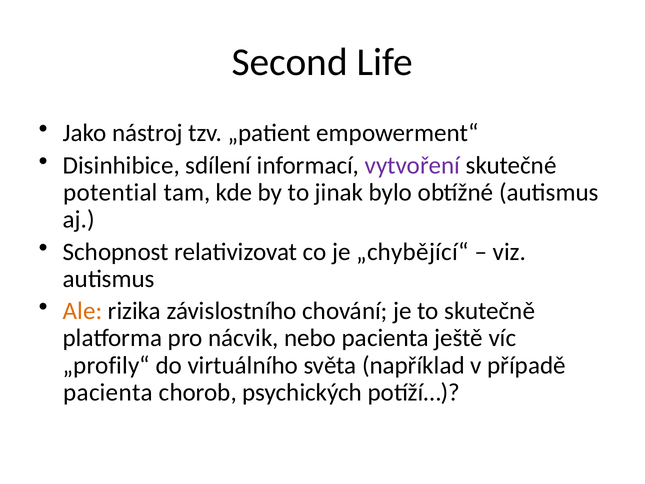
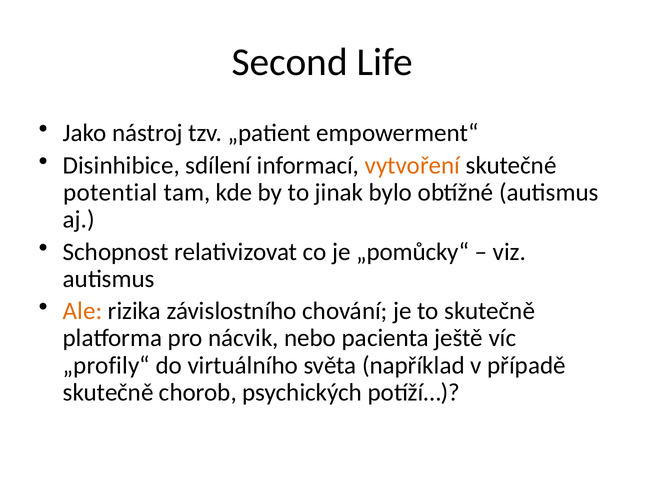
vytvoření colour: purple -> orange (412, 165)
„chybějící“: „chybějící“ -> „pomůcky“ (413, 252)
pacienta: pacienta -> skutečně (108, 392)
